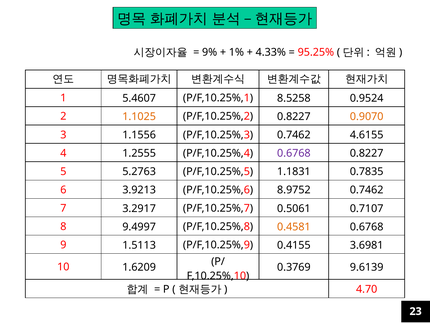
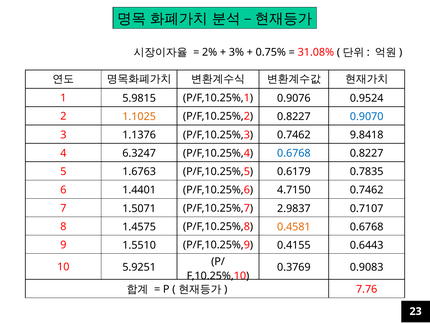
9%: 9% -> 2% (210, 52)
1%: 1% -> 3% (236, 52)
4.33%: 4.33% -> 0.75% (271, 52)
95.25%: 95.25% -> 31.08% (316, 52)
5.4607: 5.4607 -> 5.9815 (139, 98)
8.5258: 8.5258 -> 0.9076 (294, 98)
0.9070 colour: orange -> blue (367, 116)
1.1556: 1.1556 -> 1.1376 (139, 135)
4.6155: 4.6155 -> 9.8418 (367, 135)
1.2555: 1.2555 -> 6.3247 (139, 153)
0.6768 colour: purple -> blue (294, 153)
5.2763: 5.2763 -> 1.6763 (139, 171)
1.1831: 1.1831 -> 0.6179 (294, 171)
3.9213: 3.9213 -> 1.4401 (139, 190)
8.9752: 8.9752 -> 4.7150 (294, 190)
3.2917: 3.2917 -> 1.5071 (139, 208)
0.5061: 0.5061 -> 2.9837 (294, 208)
9.4997: 9.4997 -> 1.4575 (139, 226)
1.5113: 1.5113 -> 1.5510 (139, 245)
3.6981: 3.6981 -> 0.6443 (367, 245)
1.6209: 1.6209 -> 5.9251 (139, 267)
9.6139: 9.6139 -> 0.9083 (367, 267)
4.70: 4.70 -> 7.76 (367, 289)
